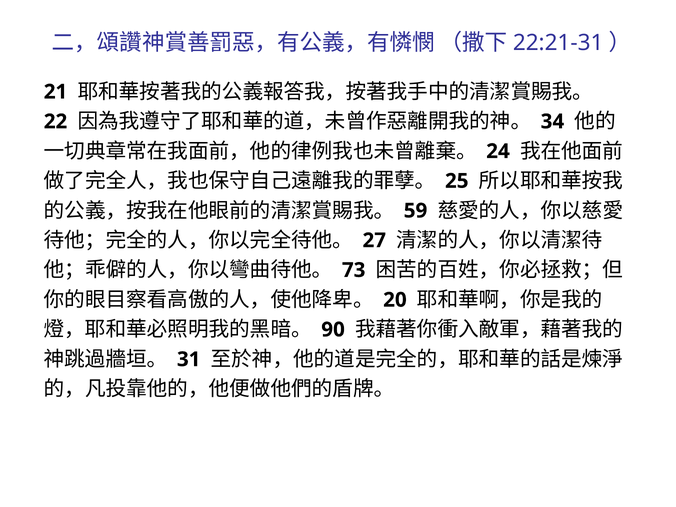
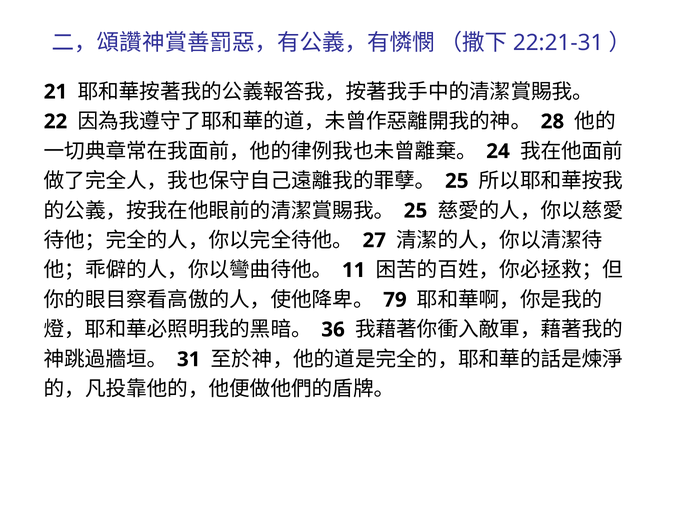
34: 34 -> 28 (552, 122)
59: 59 -> 25 (416, 211)
73: 73 -> 11 (354, 270)
20: 20 -> 79 (395, 300)
90: 90 -> 36 (333, 330)
